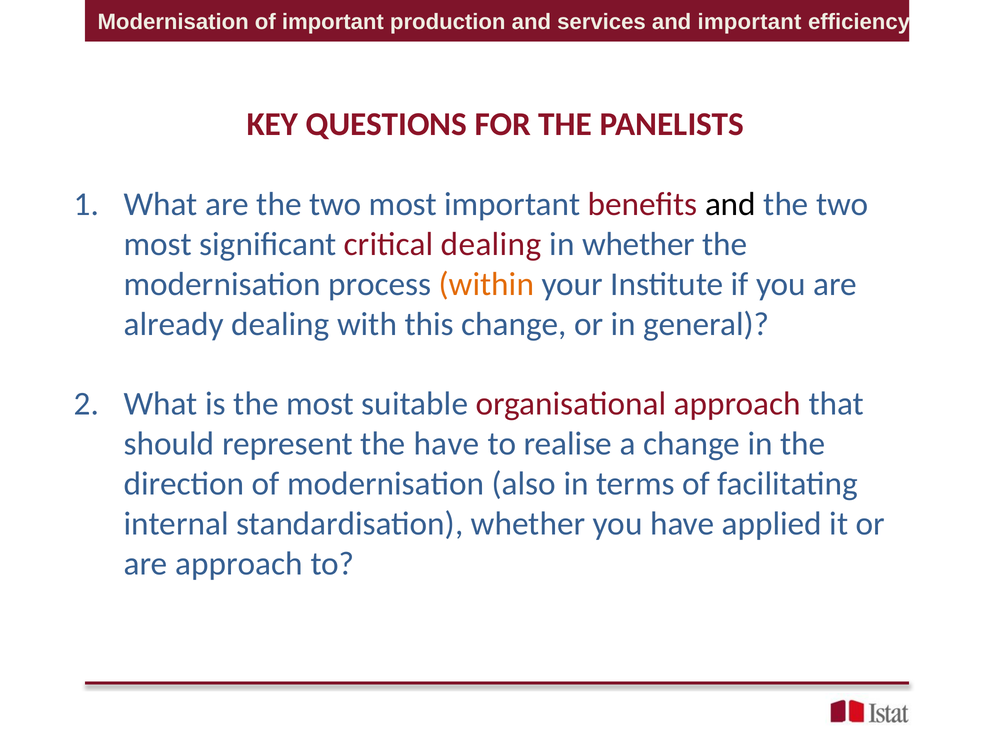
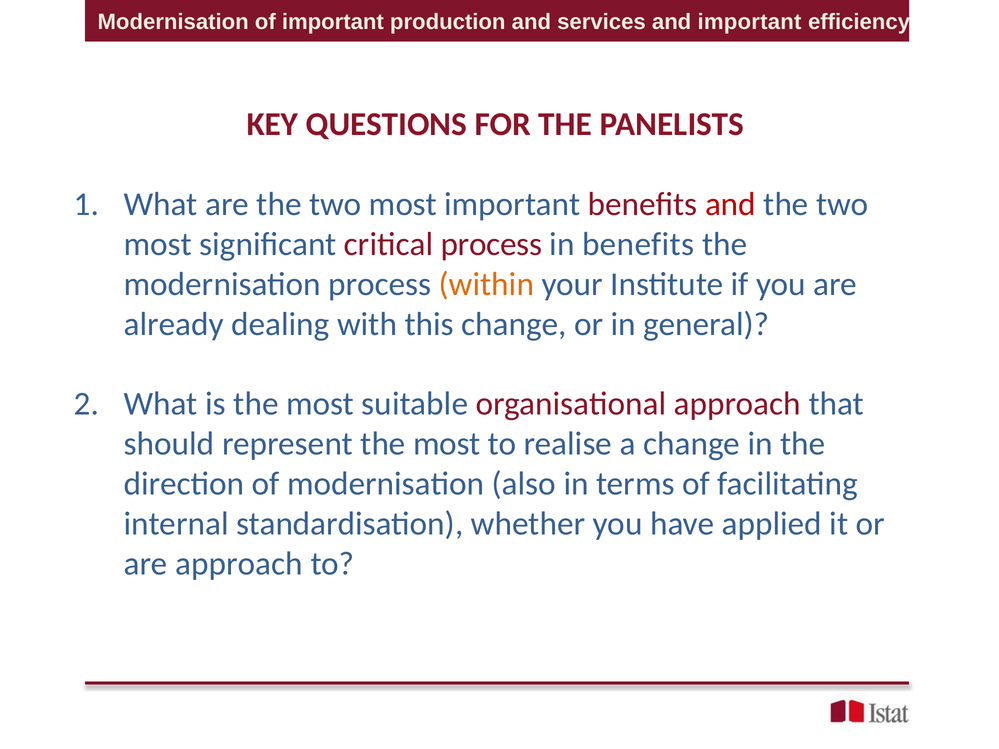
and colour: black -> red (730, 204)
critical dealing: dealing -> process (491, 244)
in whether: whether -> benefits (638, 244)
represent the have: have -> most (447, 444)
